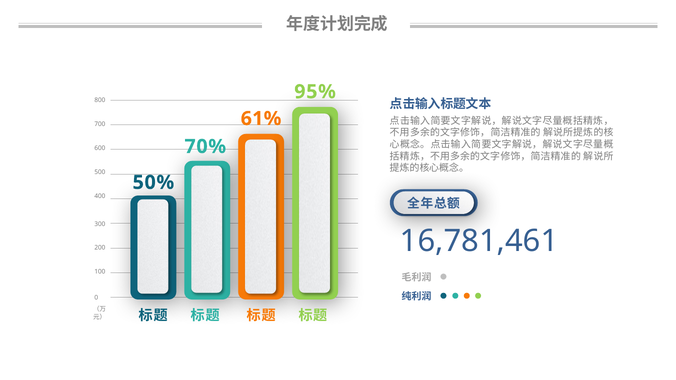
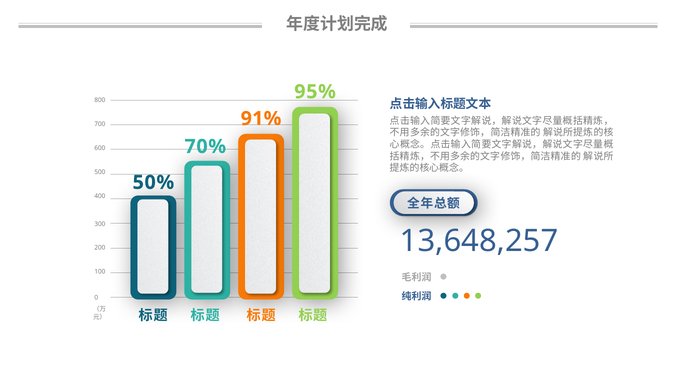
61%: 61% -> 91% (261, 119)
16,781,461: 16,781,461 -> 13,648,257 (479, 241)
